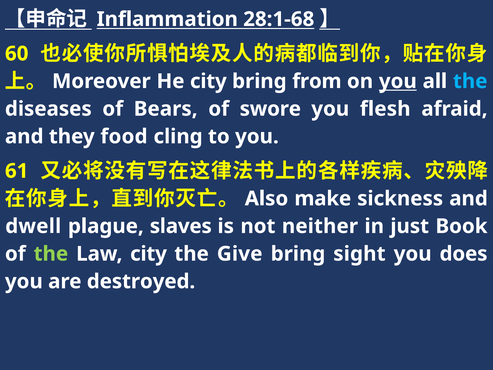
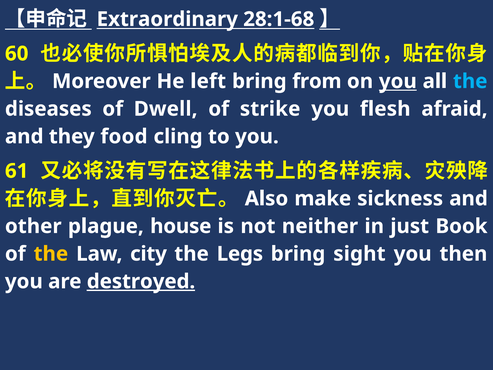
Inflammation: Inflammation -> Extraordinary (167, 19)
He city: city -> left (208, 81)
Bears: Bears -> Dwell (166, 109)
swore: swore -> strike (270, 109)
dwell: dwell -> other (33, 226)
slaves: slaves -> house (181, 226)
the colour: light green -> yellow (51, 254)
Give: Give -> Legs (240, 254)
does: does -> then (463, 254)
destroyed underline: none -> present (141, 281)
